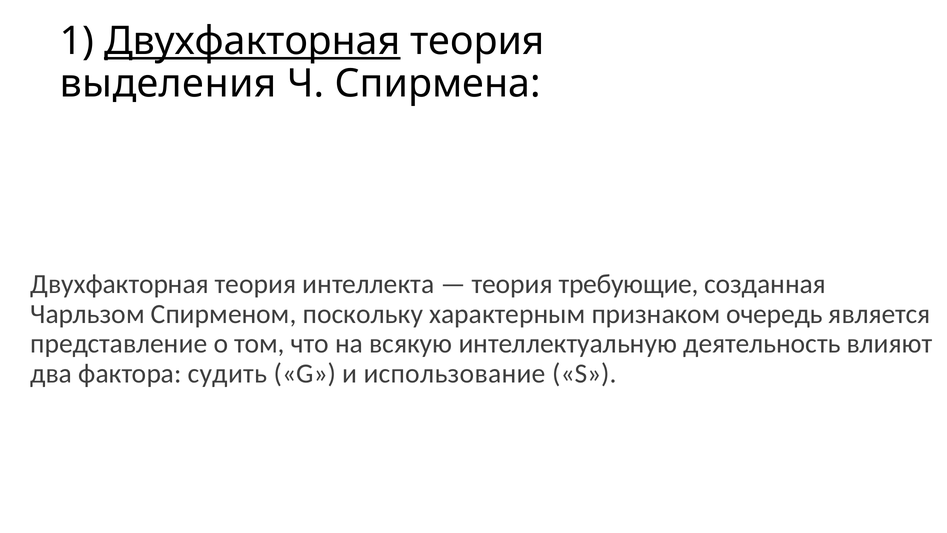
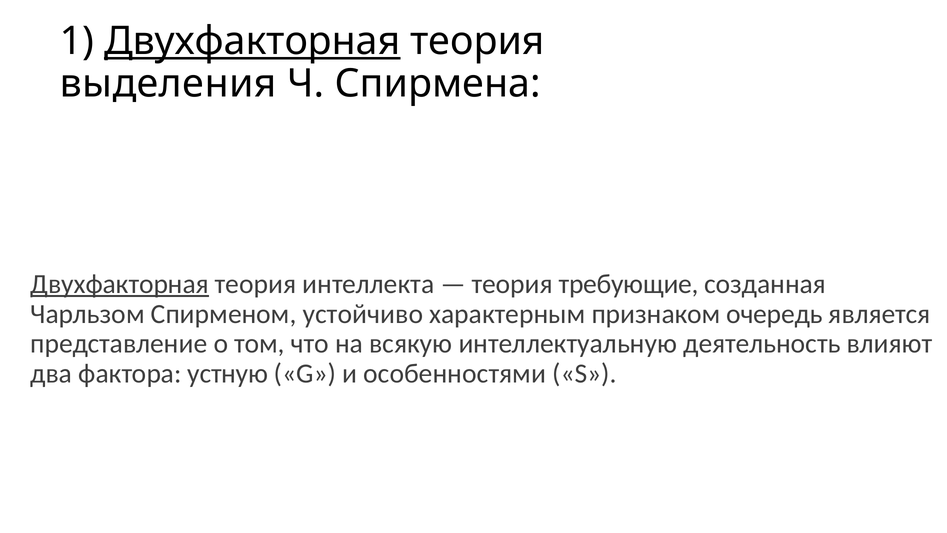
Двухфакторная underline: none -> present (120, 284)
поскольку: поскольку -> устойчиво (363, 314)
судить: судить -> устную (228, 373)
использование: использование -> особенностями (455, 373)
